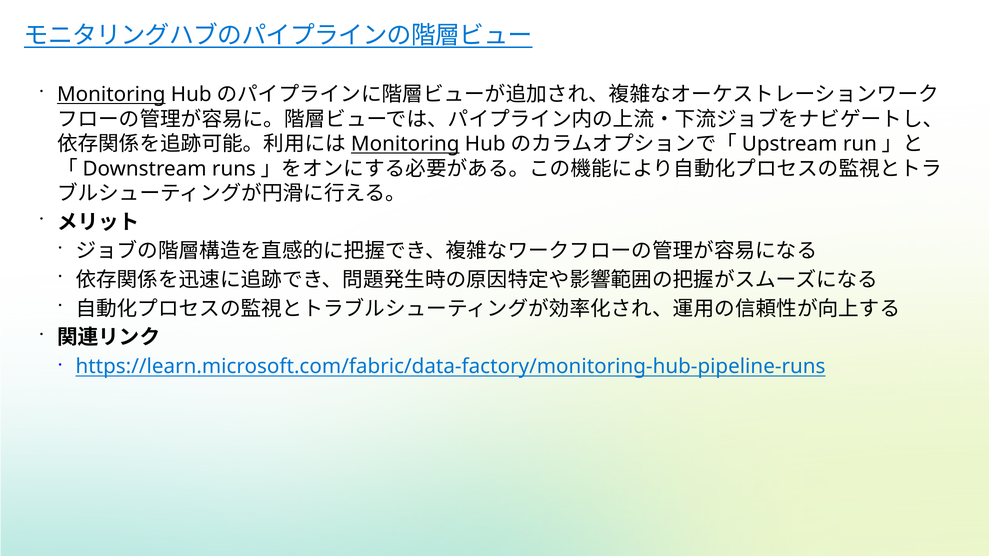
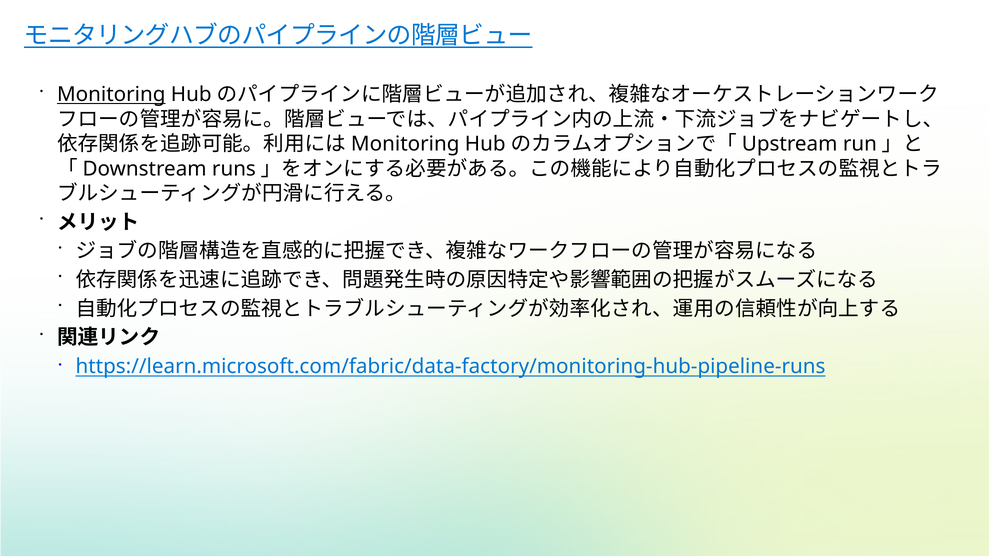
Monitoring underline: present -> none (405, 144)
